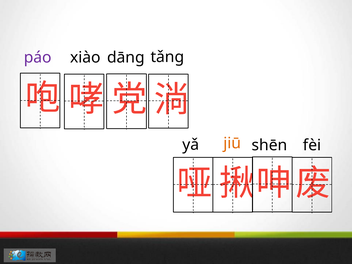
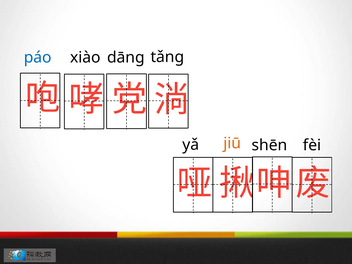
páo colour: purple -> blue (38, 57)
